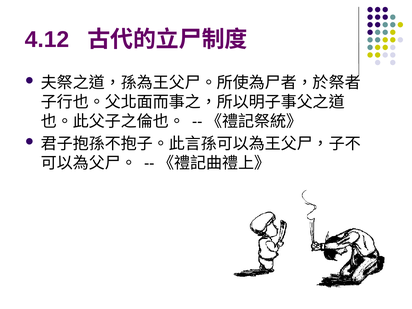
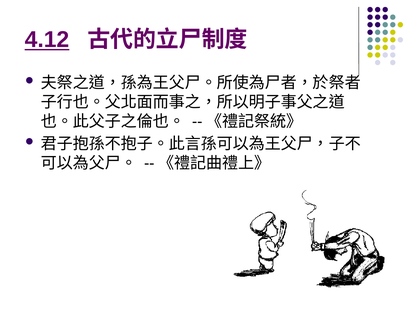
4.12 underline: none -> present (47, 40)
